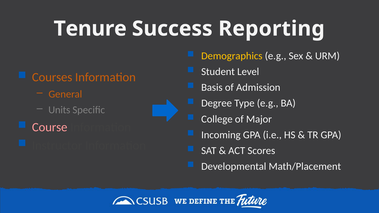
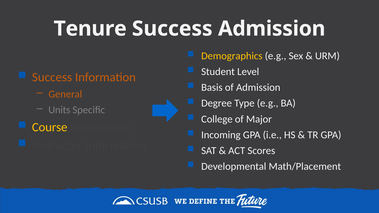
Success Reporting: Reporting -> Admission (272, 29)
Courses: Courses -> Success (52, 77)
Course colour: pink -> yellow (50, 127)
